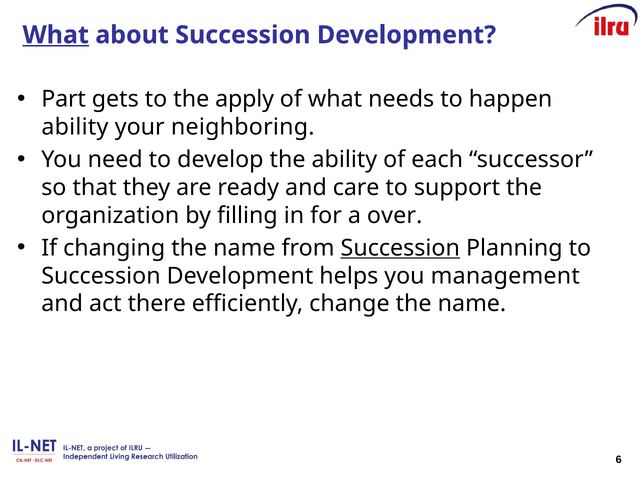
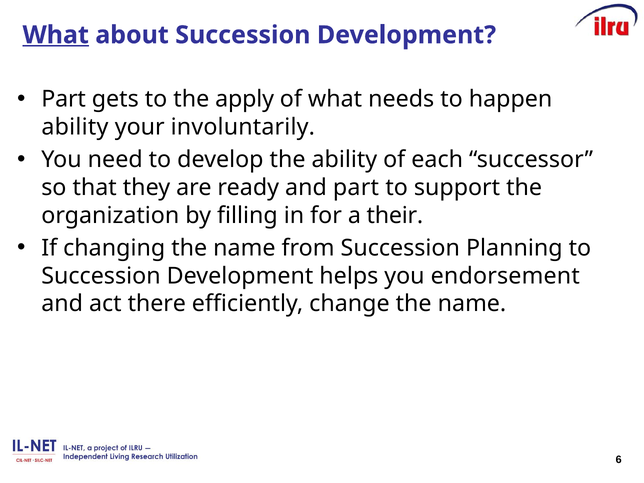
neighboring: neighboring -> involuntarily (243, 127)
and care: care -> part (356, 188)
over: over -> their (395, 215)
Succession underline: present -> none (400, 248)
management: management -> endorsement (505, 276)
